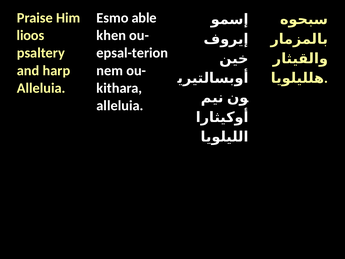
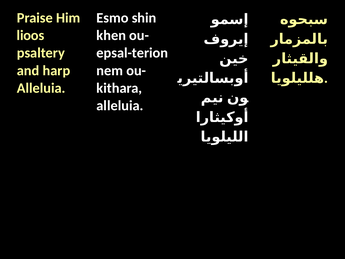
able: able -> shin (144, 18)
